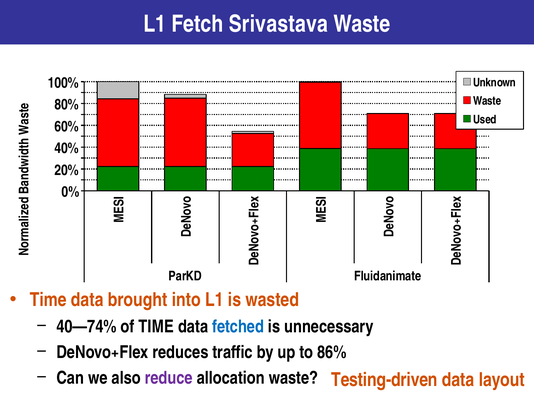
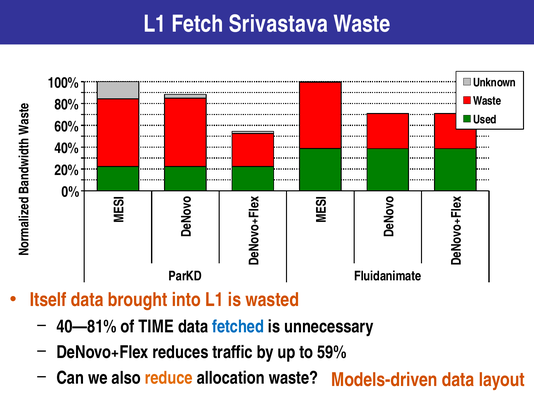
Time: Time -> Itself (48, 300)
40—74%: 40—74% -> 40—81% (86, 327)
86%: 86% -> 59% (332, 353)
reduce colour: purple -> orange (169, 379)
Testing-driven: Testing-driven -> Models-driven (384, 380)
